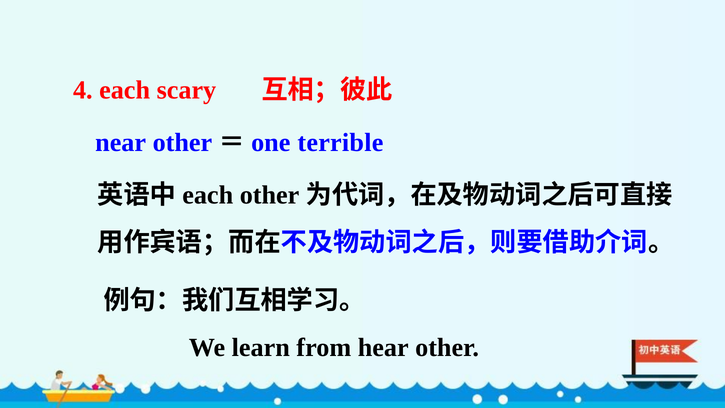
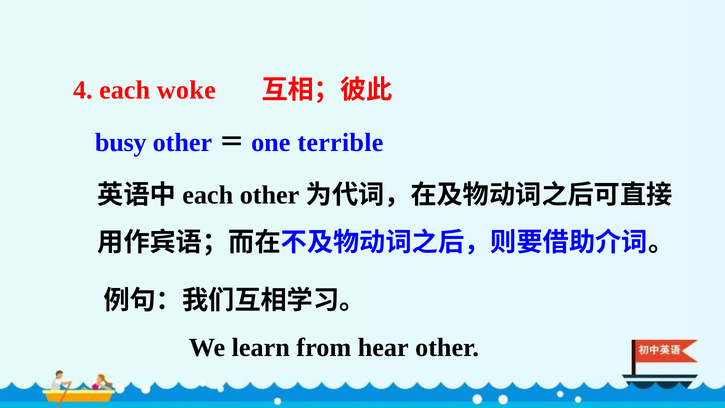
scary: scary -> woke (186, 90)
near: near -> busy (121, 143)
